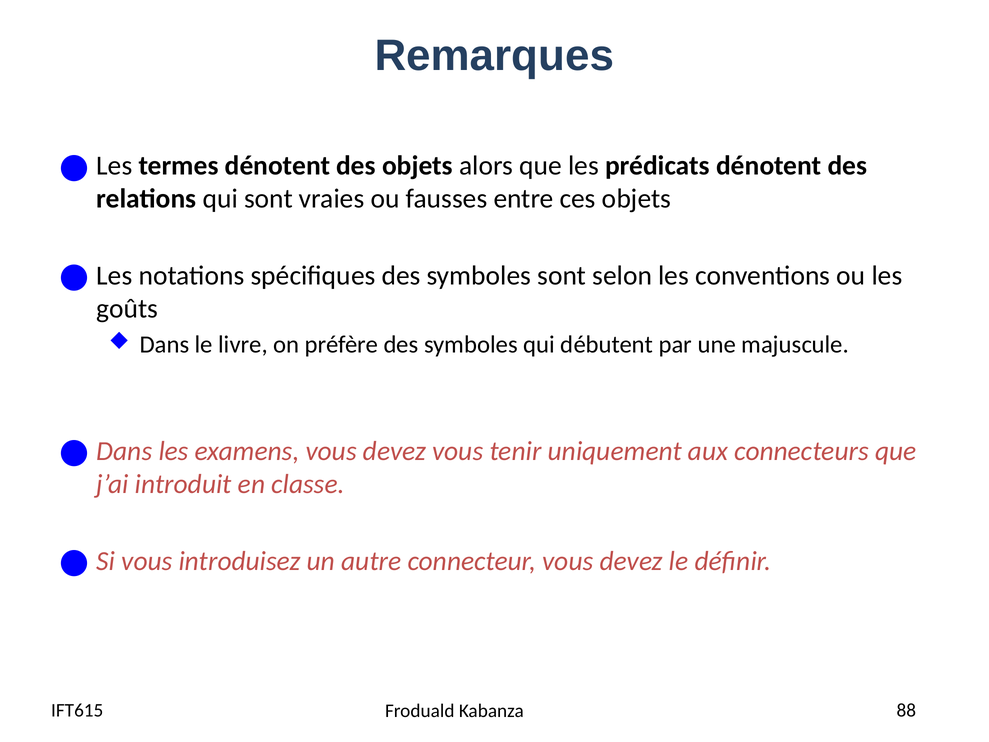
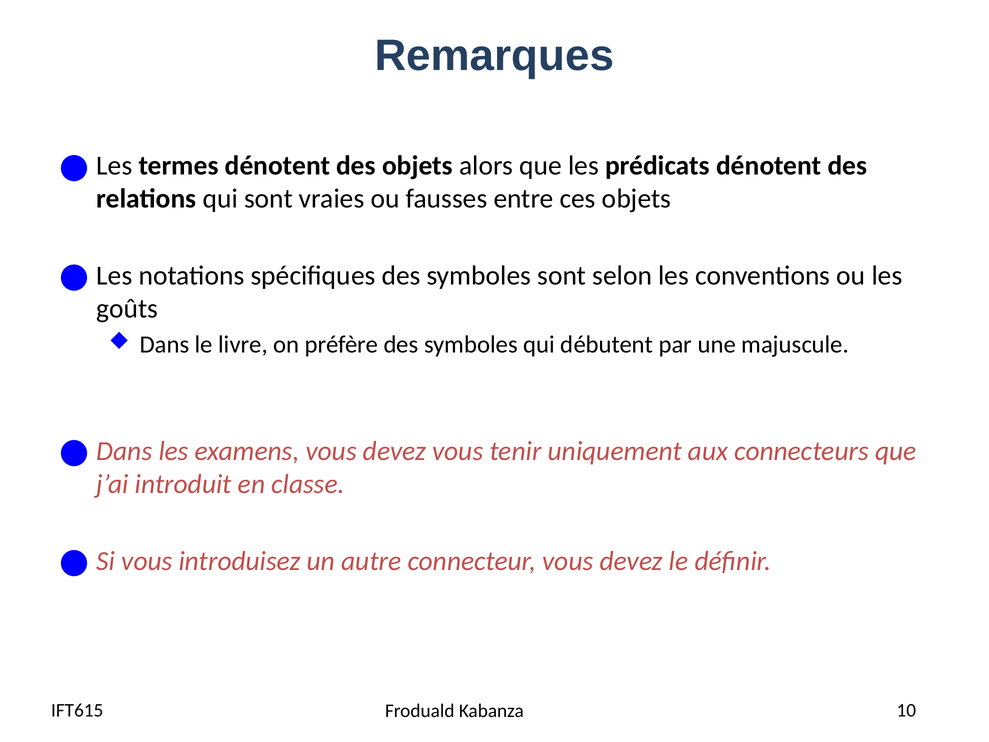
88: 88 -> 10 (906, 710)
